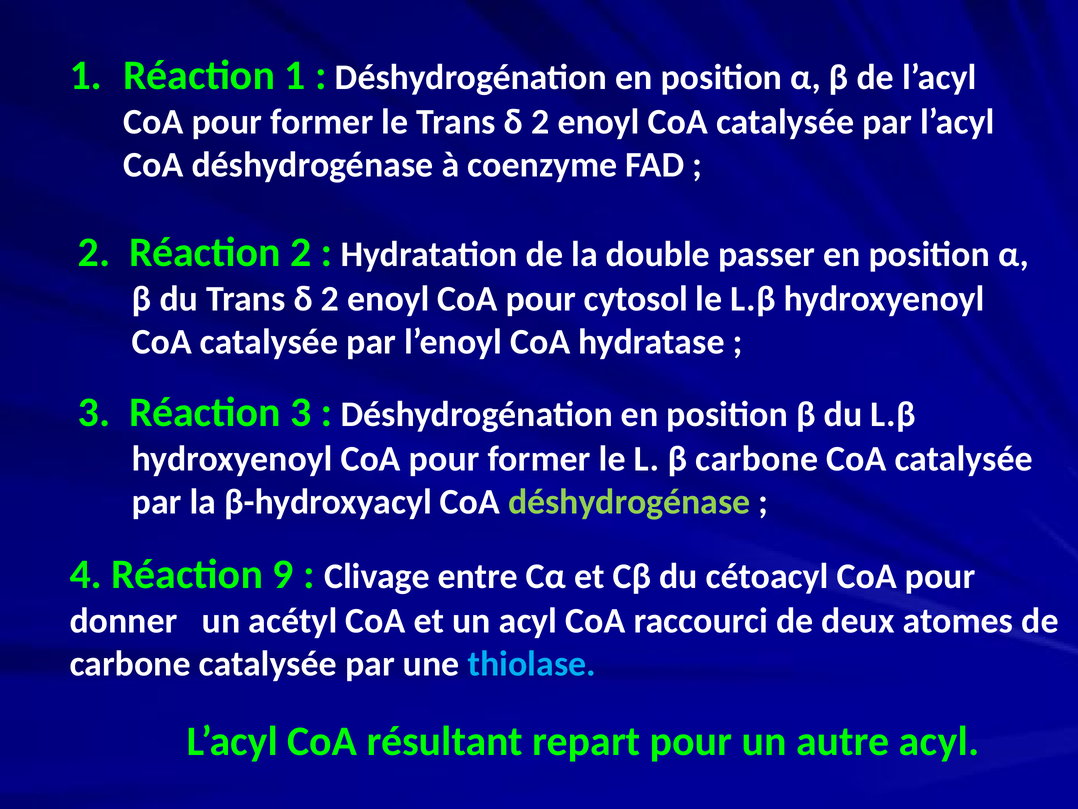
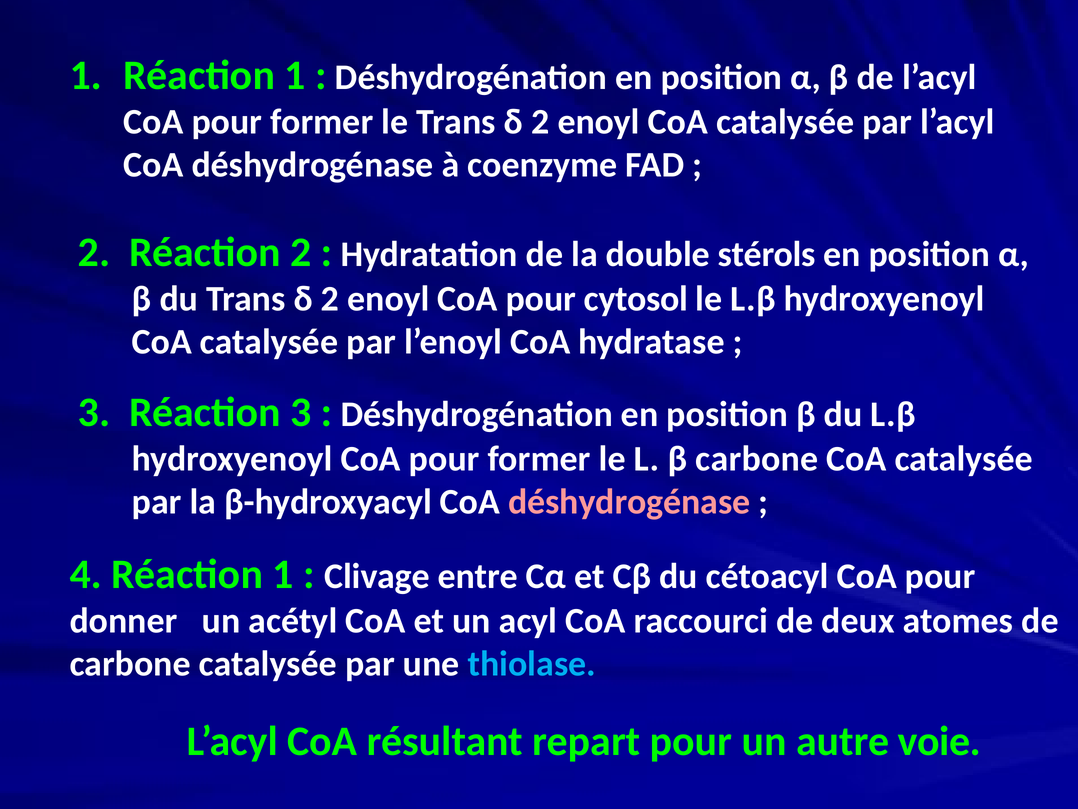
passer: passer -> stérols (767, 254)
déshydrogénase colour: light green -> pink (629, 502)
4 Réaction 9: 9 -> 1 (283, 574)
autre acyl: acyl -> voie (940, 741)
